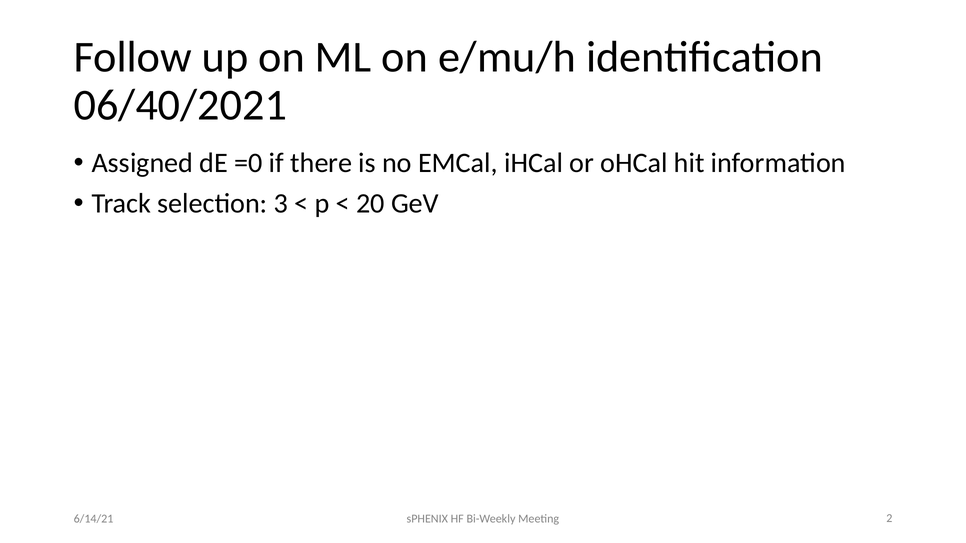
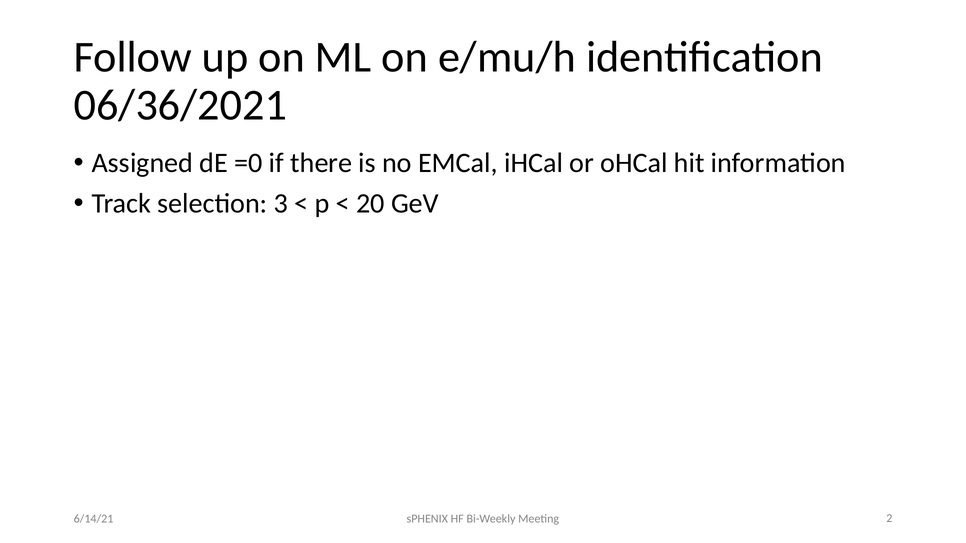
06/40/2021: 06/40/2021 -> 06/36/2021 (180, 105)
